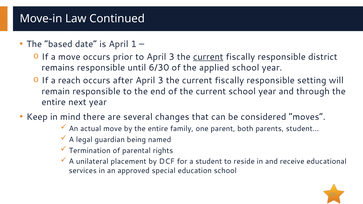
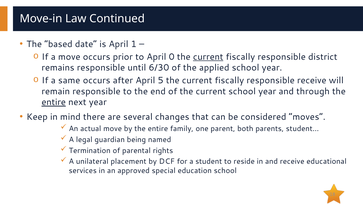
to April 3: 3 -> 0 (172, 57)
reach: reach -> same (69, 81)
after April 3: 3 -> 5 (161, 81)
responsible setting: setting -> receive (312, 81)
entire underline: none -> present (54, 102)
